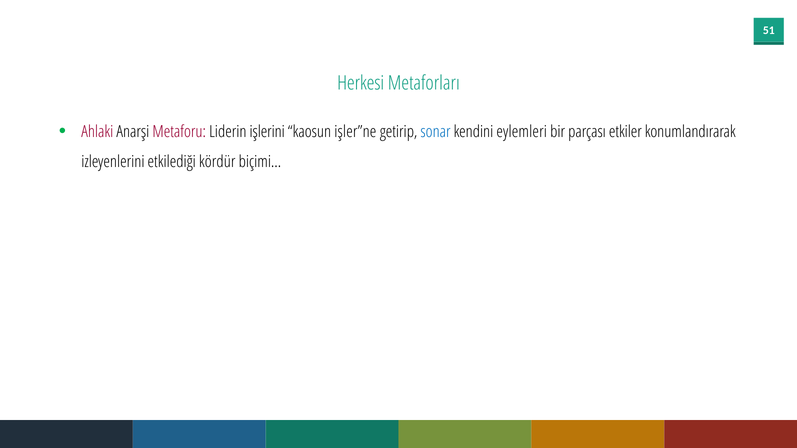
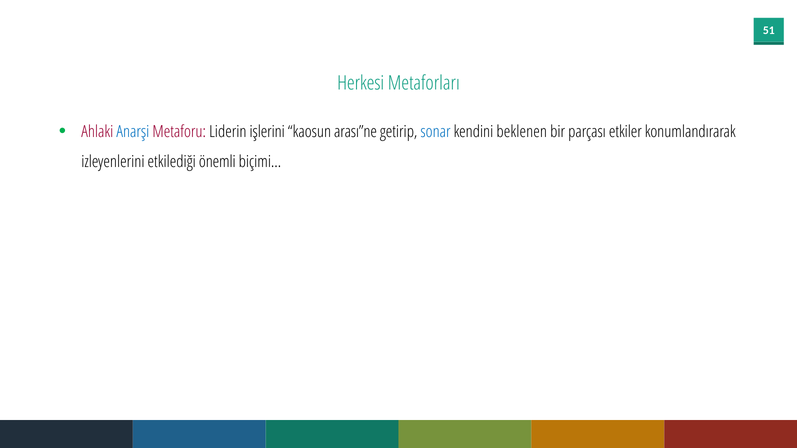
Anarşi colour: black -> blue (133, 132)
işler”ne: işler”ne -> arası”ne (356, 132)
eylemleri: eylemleri -> beklenen (522, 132)
kördür: kördür -> önemli (217, 162)
